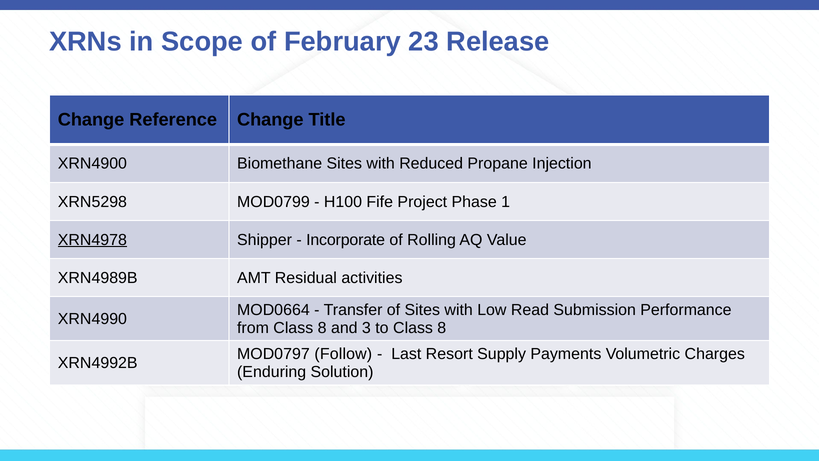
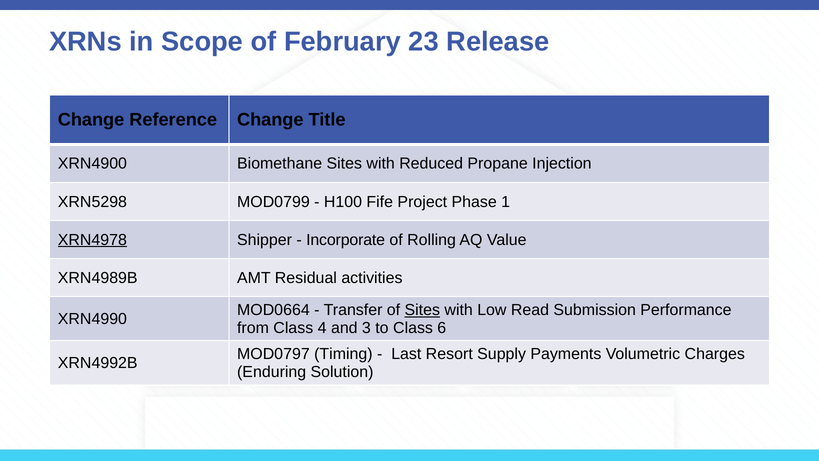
Sites underline: none -> present (422, 310)
from Class 8: 8 -> 4 (322, 328)
to Class 8: 8 -> 6 (442, 328)
Follow: Follow -> Timing (343, 354)
